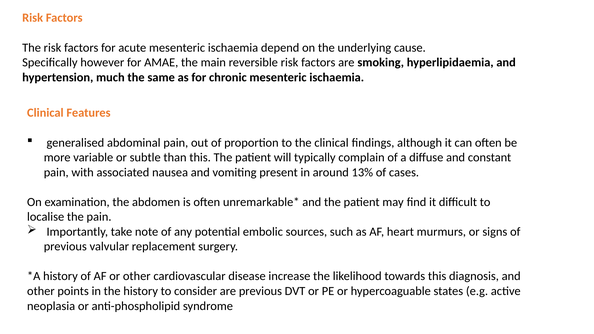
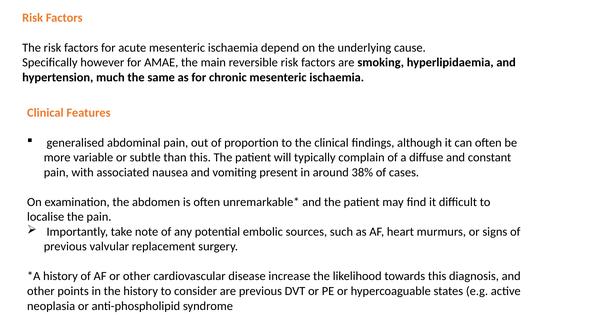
13%: 13% -> 38% (362, 172)
